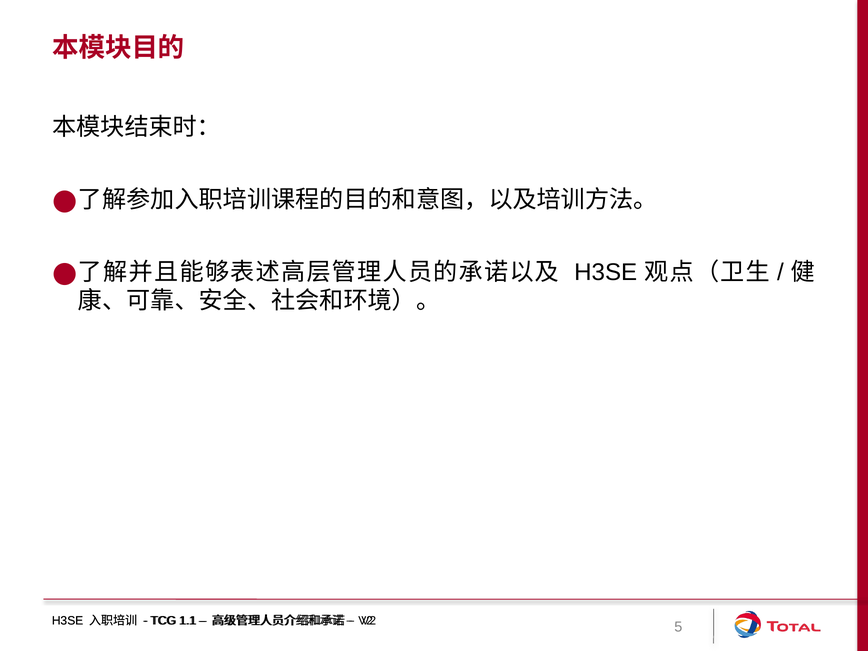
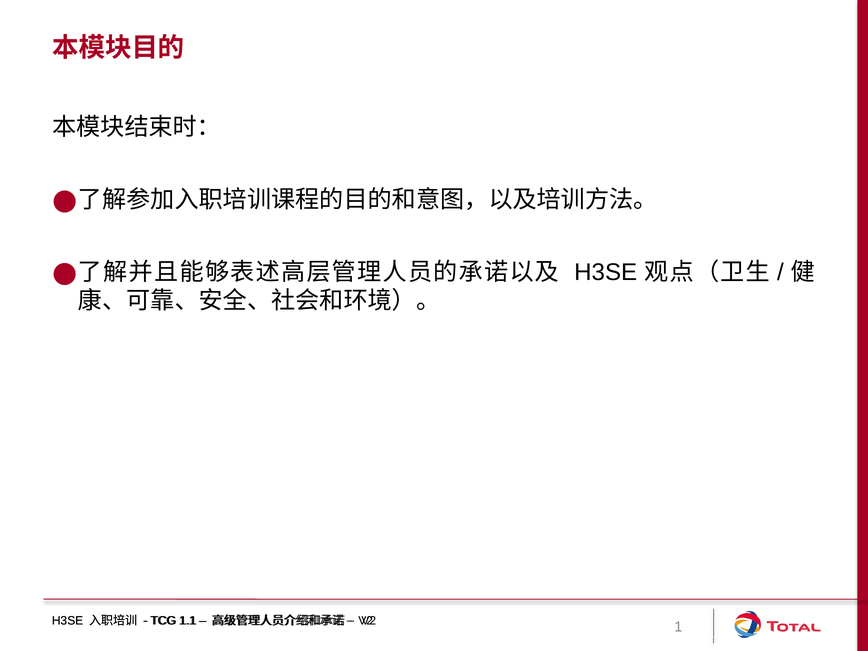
5: 5 -> 1 (678, 627)
